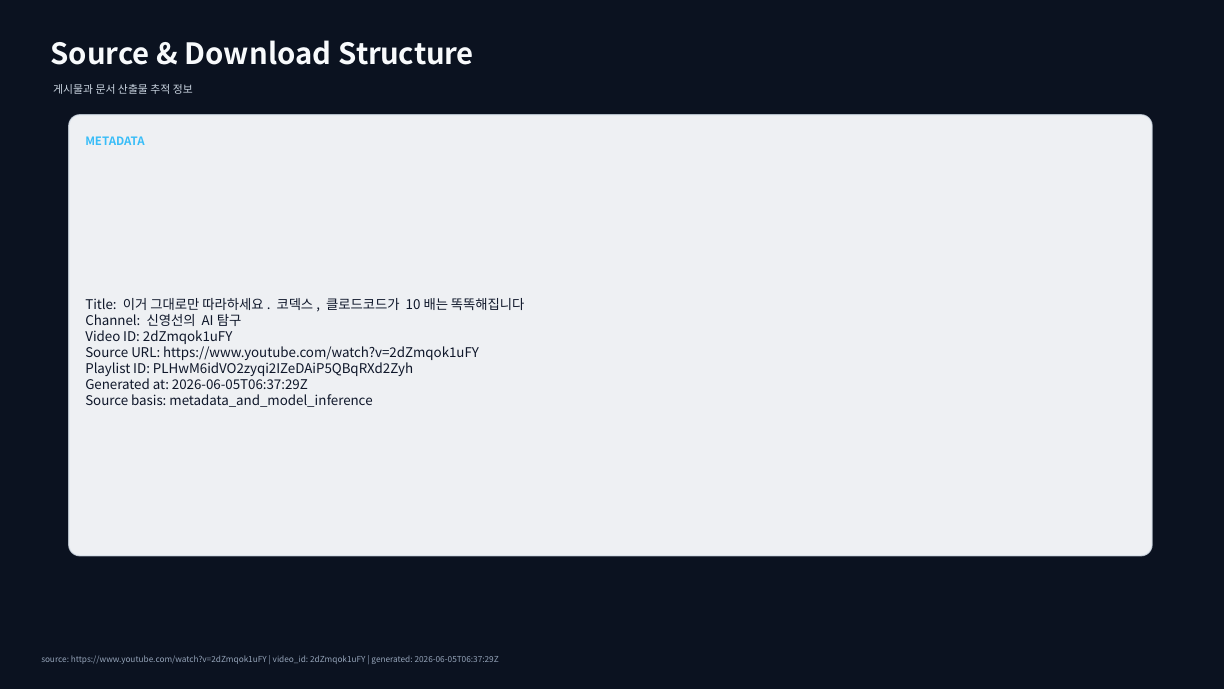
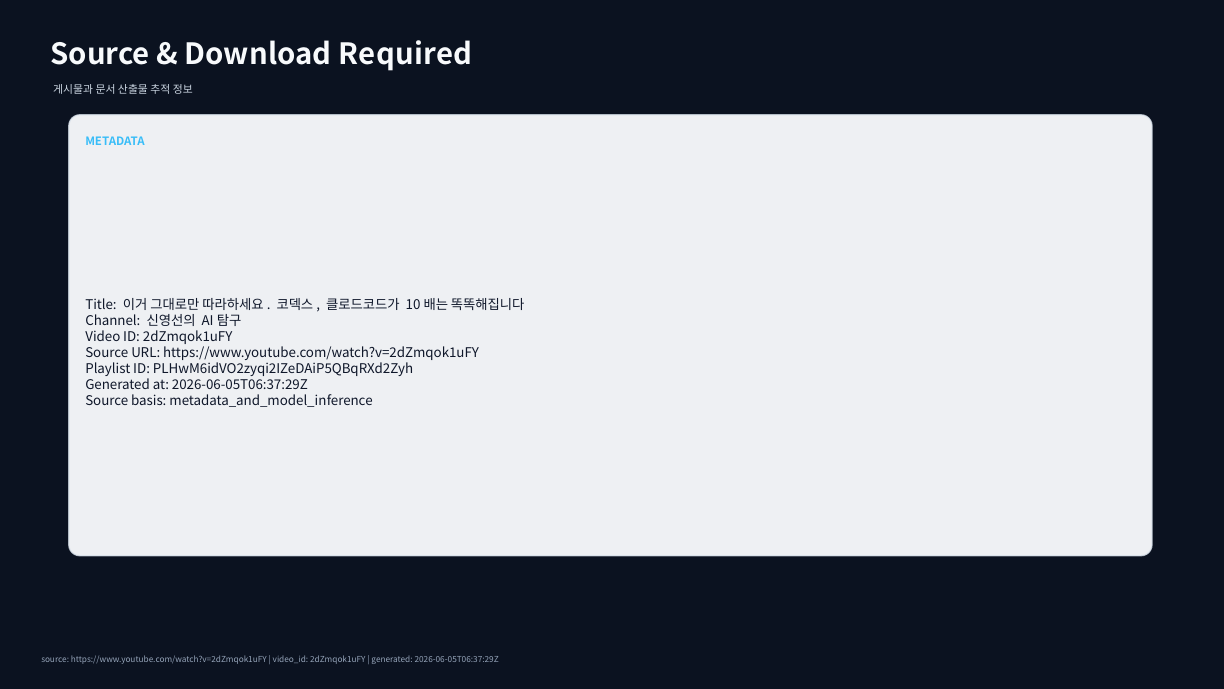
Structure: Structure -> Required (406, 55)
